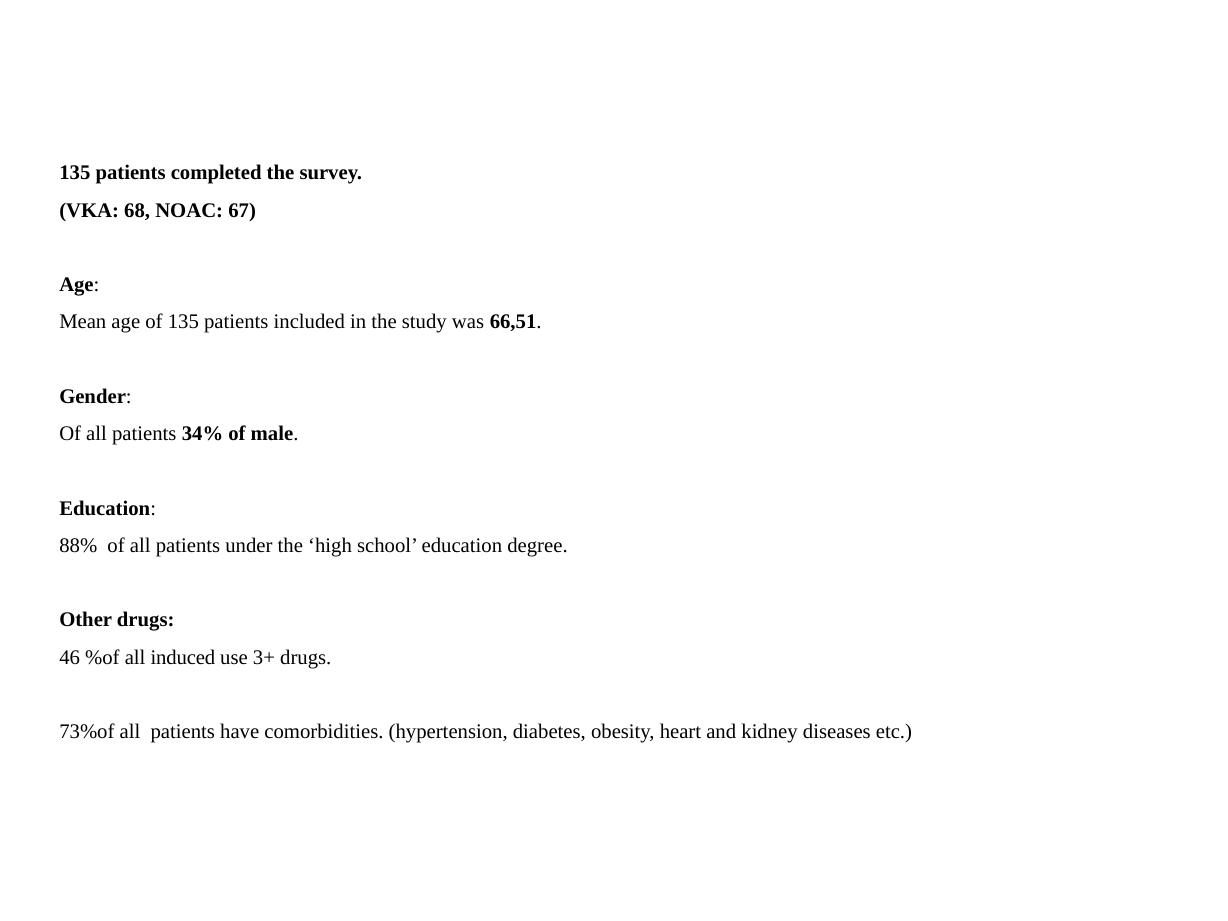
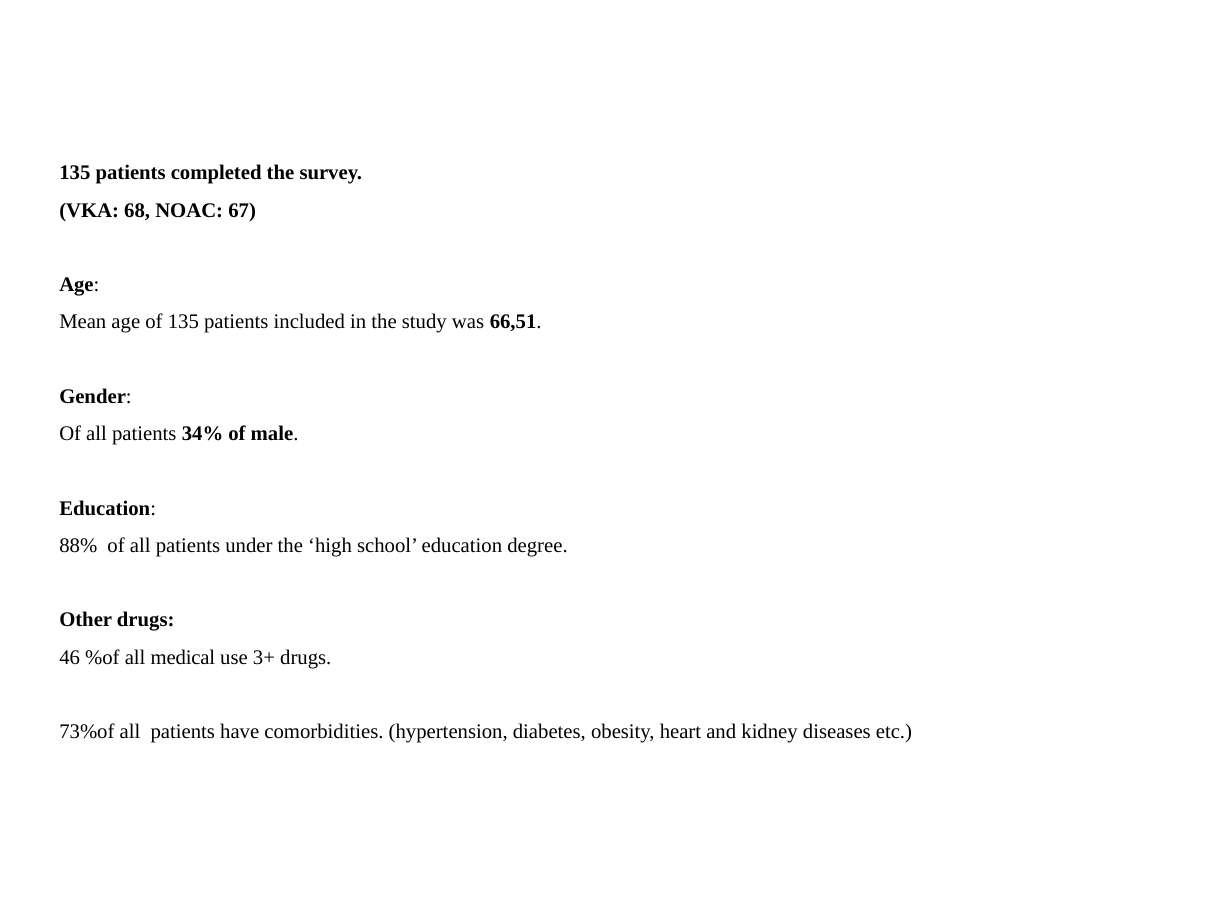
induced: induced -> medical (183, 657)
